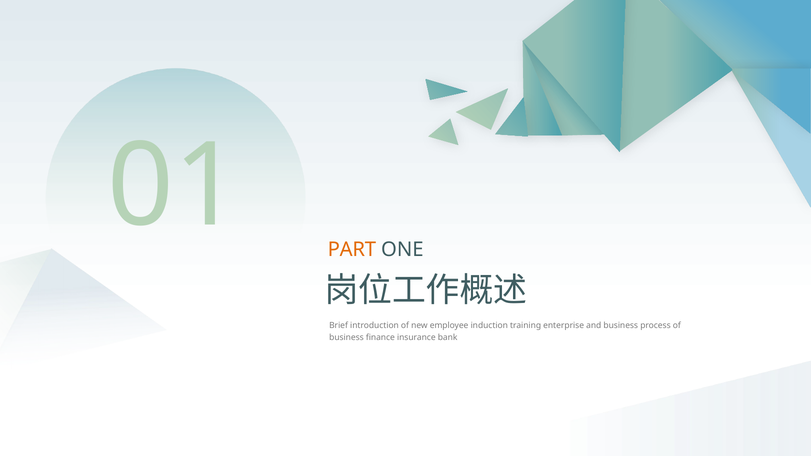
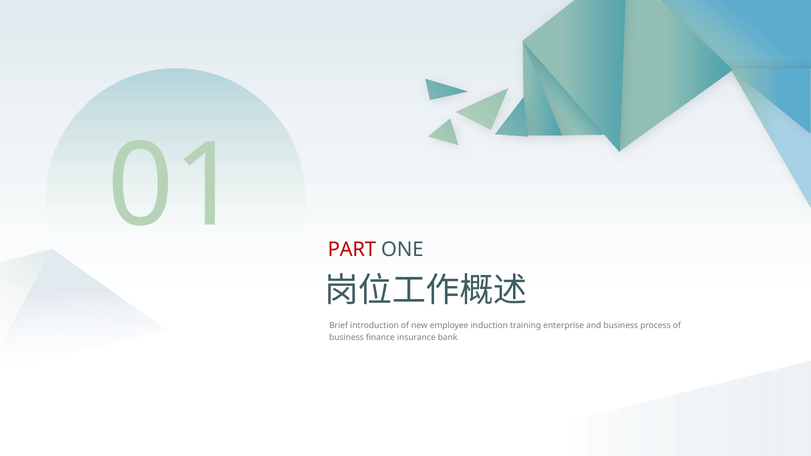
PART colour: orange -> red (352, 250)
